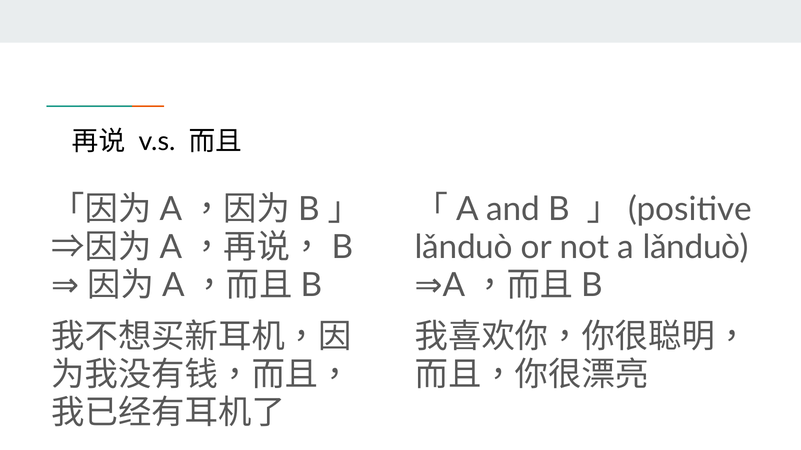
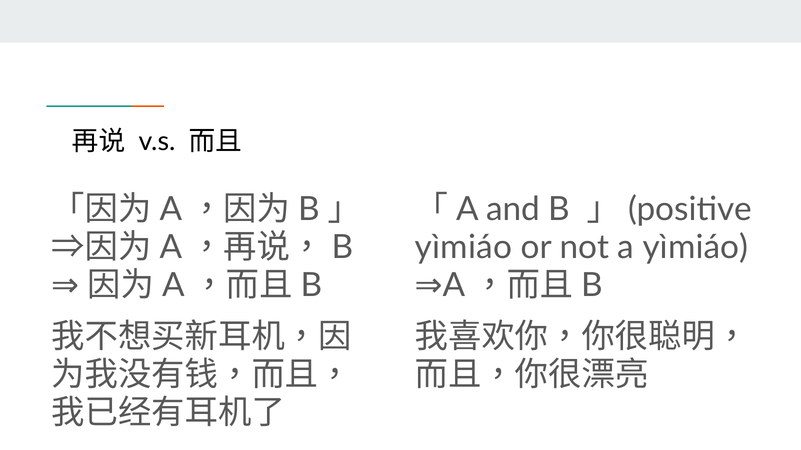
lǎnduò: lǎnduò -> yìmiáo (463, 248)
a lǎnduò: lǎnduò -> yìmiáo (696, 248)
